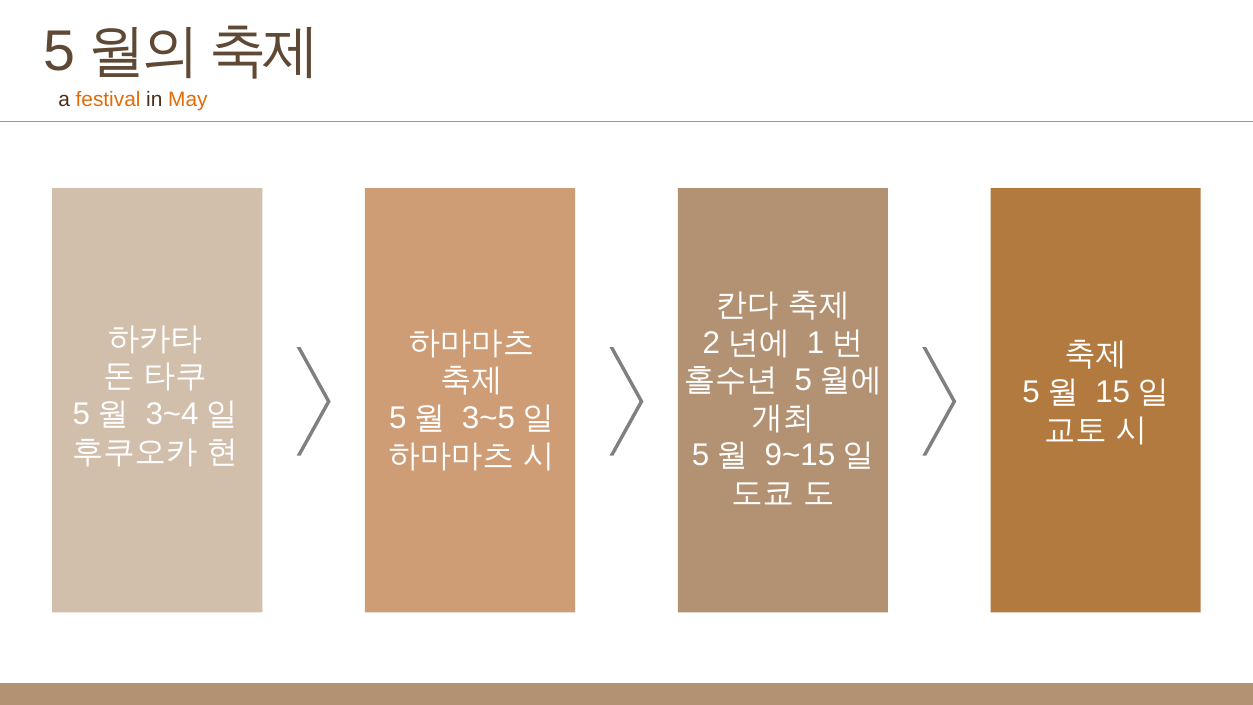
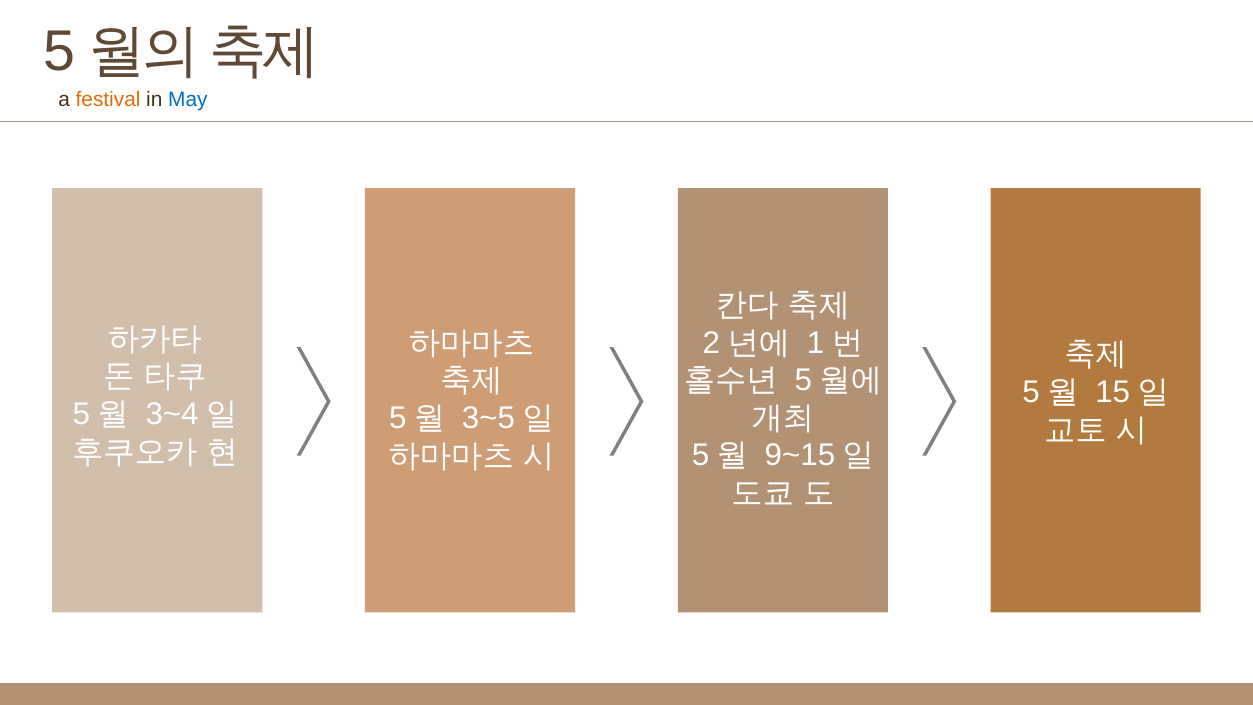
May colour: orange -> blue (188, 100)
